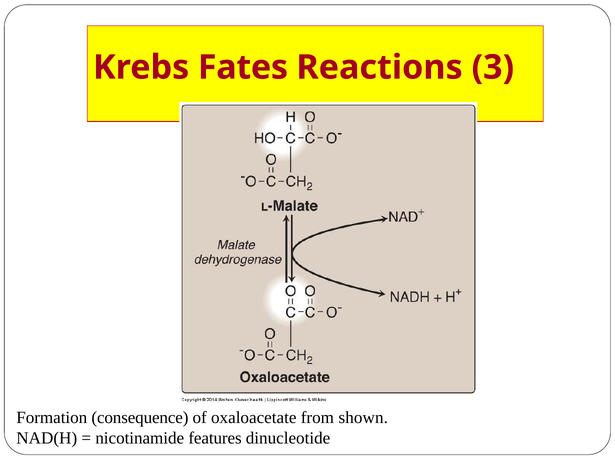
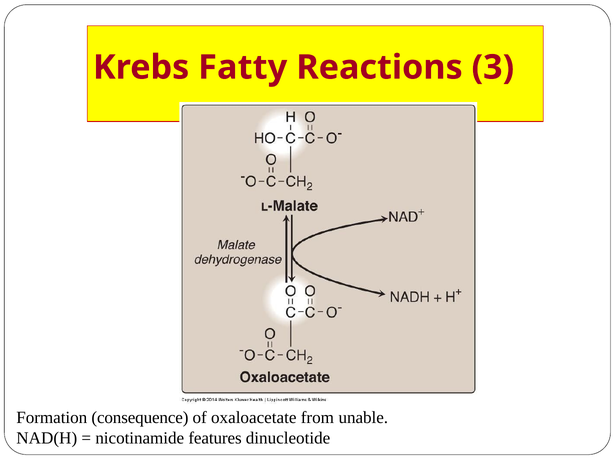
Fates: Fates -> Fatty (243, 67)
shown: shown -> unable (363, 418)
